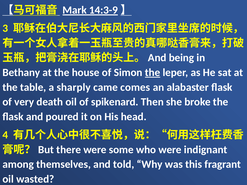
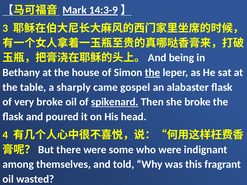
comes: comes -> gospel (135, 87)
very death: death -> broke (50, 102)
spikenard underline: none -> present (115, 102)
